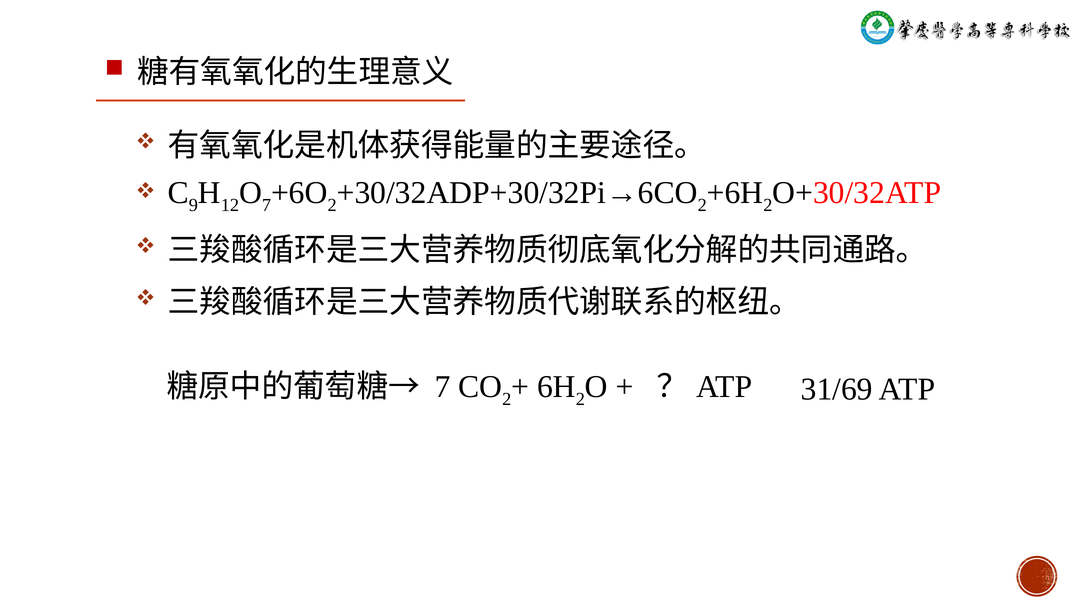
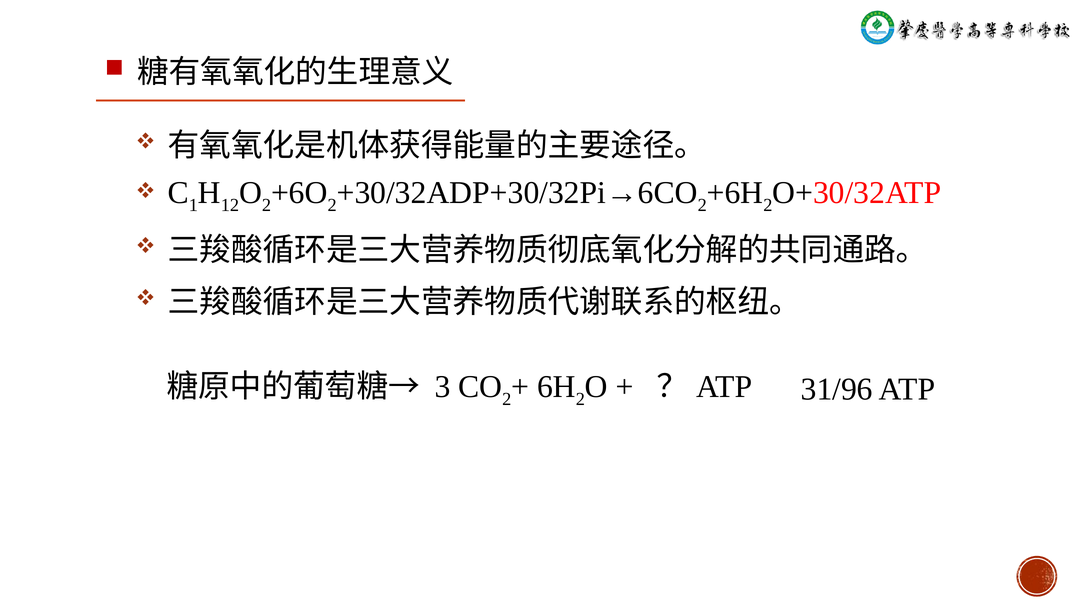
9: 9 -> 1 (193, 205)
7: 7 -> 2 (267, 205)
7: 7 -> 3 (443, 386)
31/69: 31/69 -> 31/96 (837, 389)
